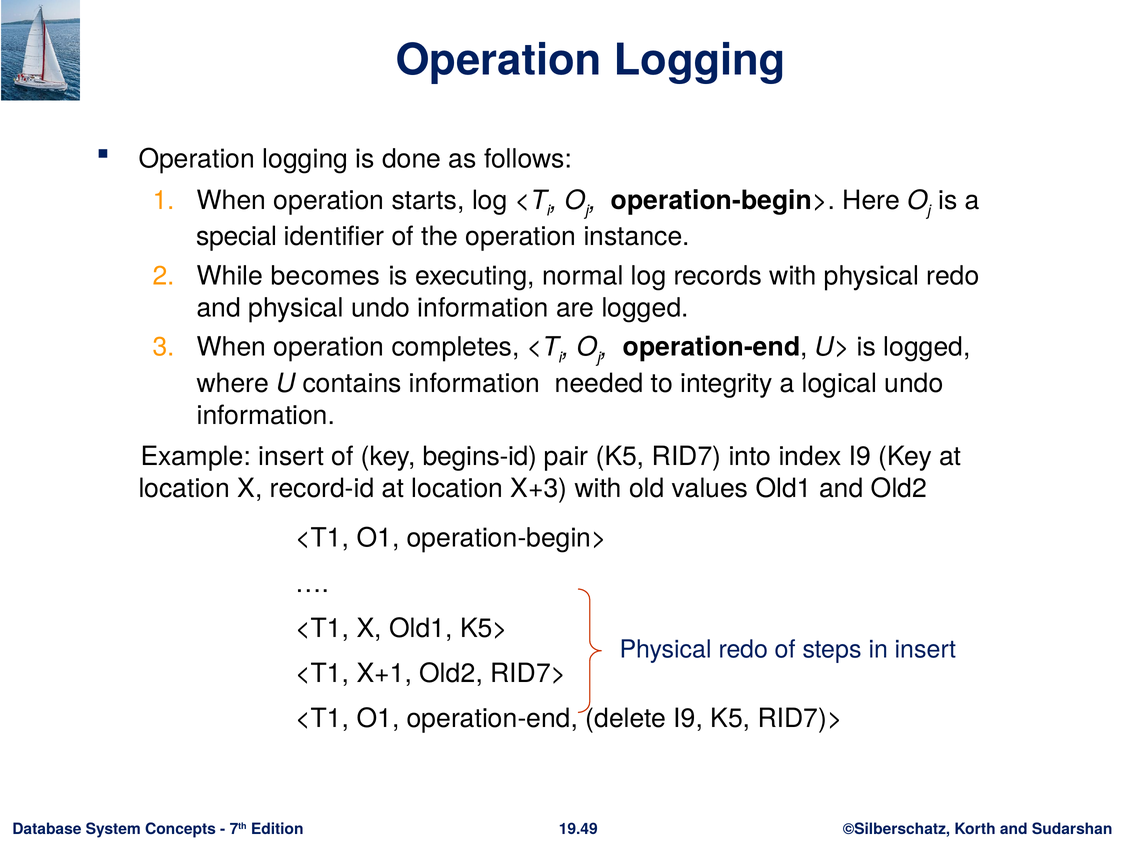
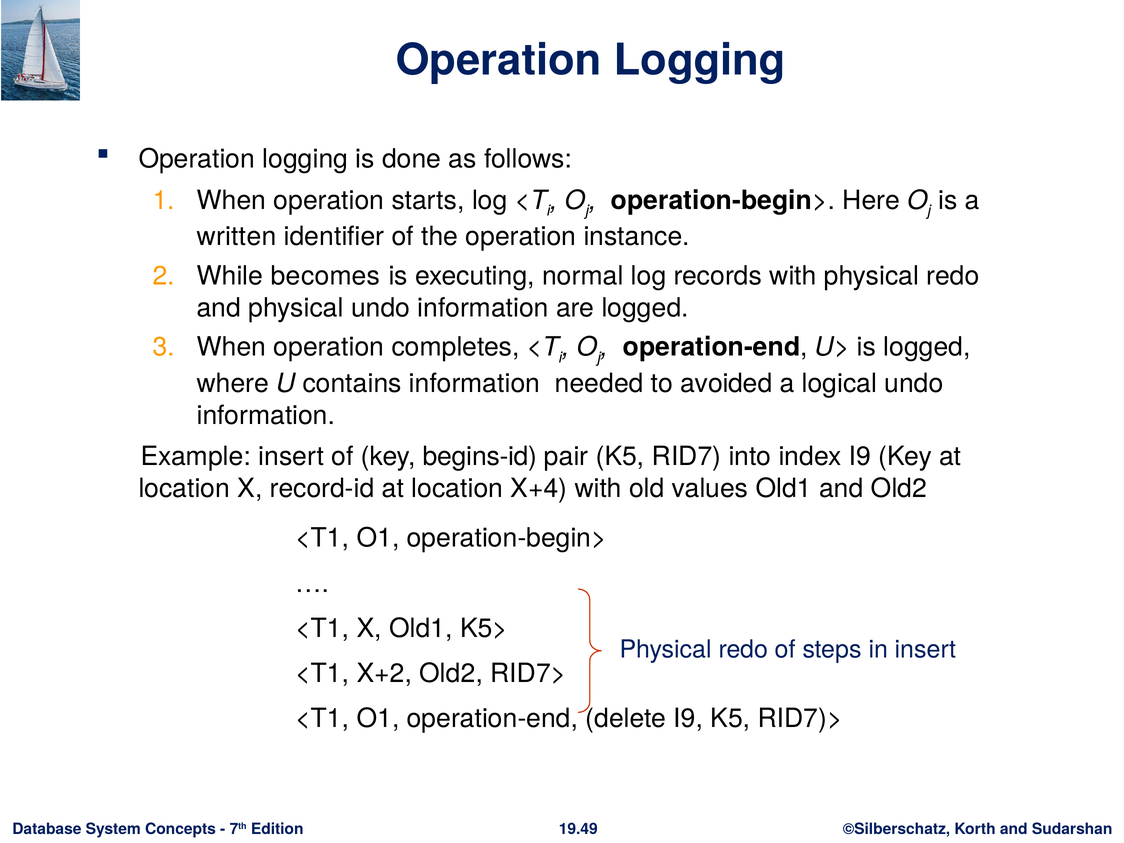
special: special -> written (237, 237)
integrity: integrity -> avoided (726, 383)
X+3: X+3 -> X+4 (539, 488)
X+1: X+1 -> X+2 (384, 674)
